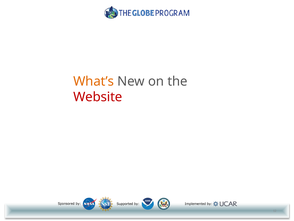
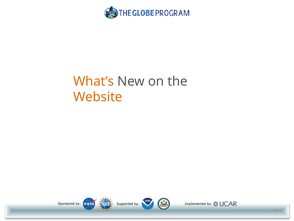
Website colour: red -> orange (98, 97)
